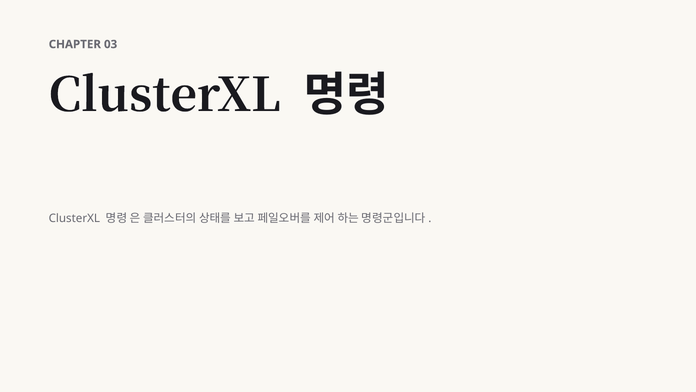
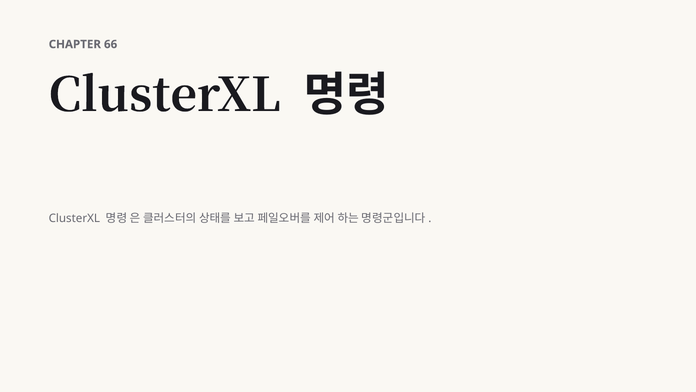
03: 03 -> 66 (111, 44)
